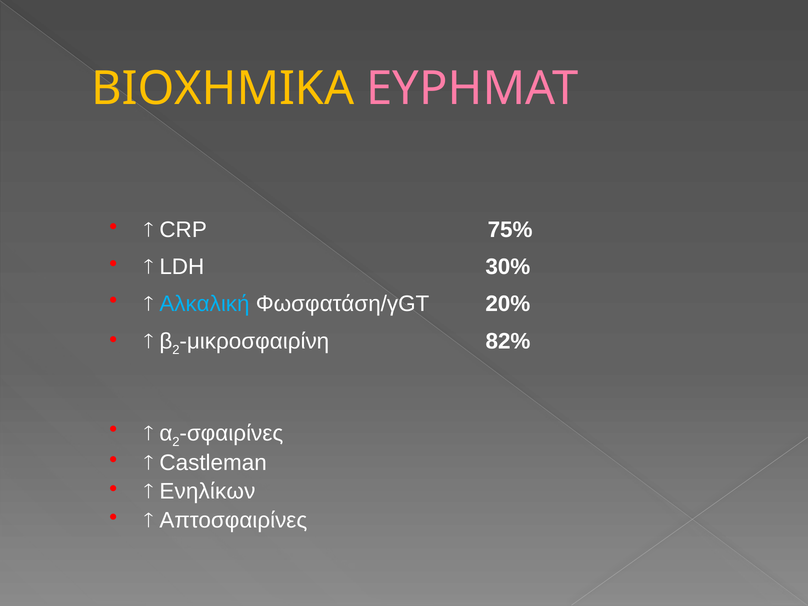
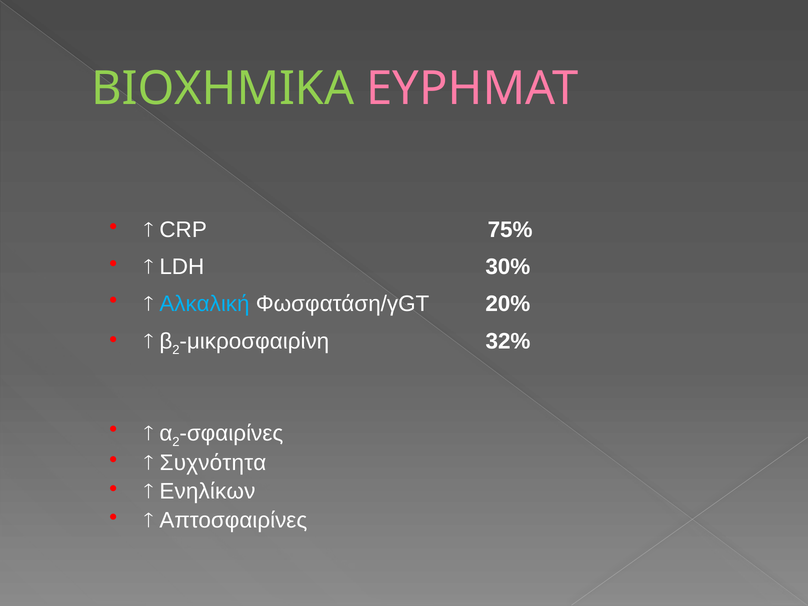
ΒΙΟΧΗΜΙΚΑ colour: yellow -> light green (223, 89)
82%: 82% -> 32% (508, 341)
Castleman: Castleman -> Συχνότητα (213, 463)
